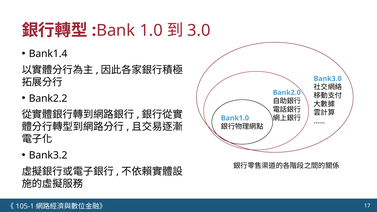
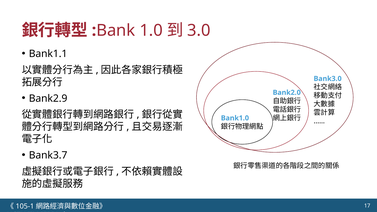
Bank1.4: Bank1.4 -> Bank1.1 (48, 54)
Bank2.2: Bank2.2 -> Bank2.9 (48, 98)
Bank3.2: Bank3.2 -> Bank3.7 (48, 155)
